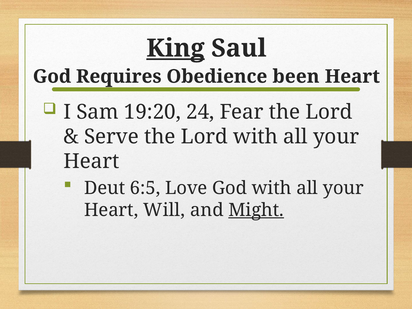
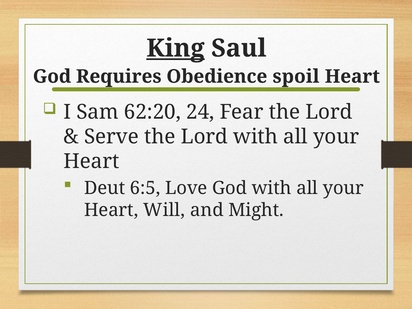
been: been -> spoil (296, 77)
19:20: 19:20 -> 62:20 (152, 112)
Might underline: present -> none (256, 210)
